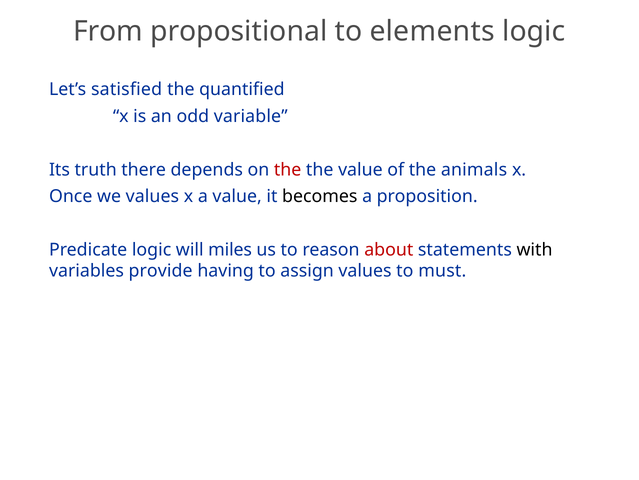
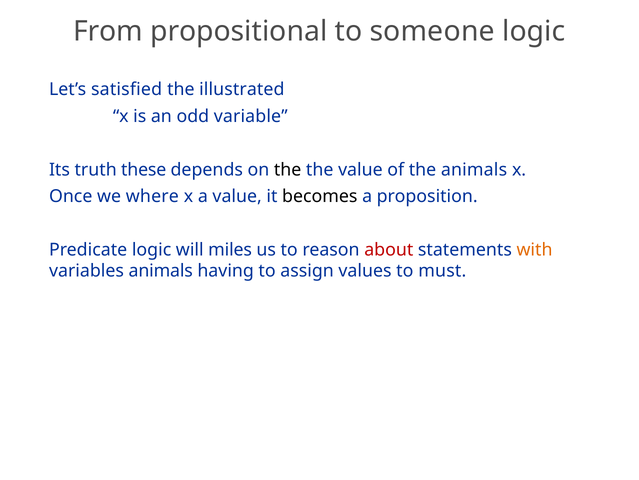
elements: elements -> someone (432, 31)
quantified: quantified -> illustrated (242, 89)
there: there -> these (144, 169)
the colour: red -> black (288, 169)
we values: values -> where (152, 196)
with colour: black -> orange (535, 249)
variables provide: provide -> animals (161, 271)
